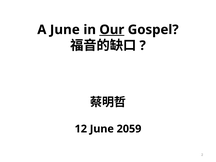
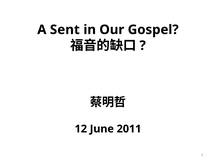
A June: June -> Sent (65, 30)
Our underline: present -> none (112, 30)
2059: 2059 -> 2011 (129, 129)
